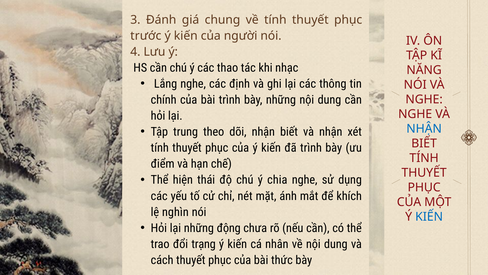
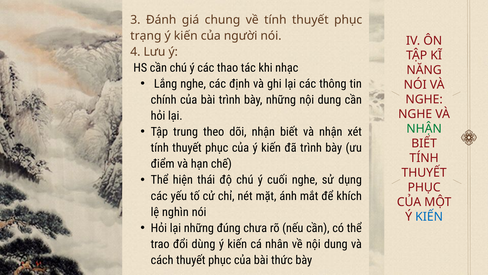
trước: trước -> trạng (146, 36)
NHẬN colour: blue -> green (424, 128)
chia: chia -> cuối (277, 180)
động: động -> đúng (229, 228)
trạng: trạng -> dùng (203, 244)
